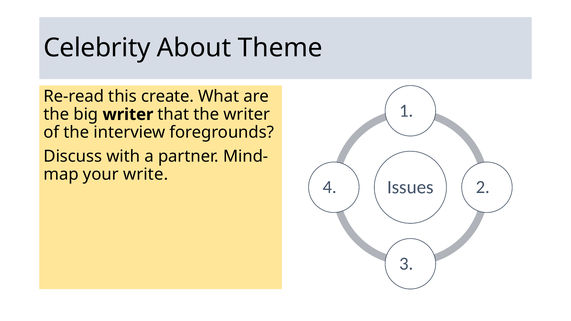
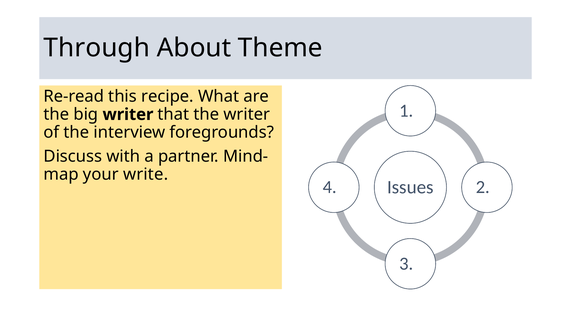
Celebrity: Celebrity -> Through (97, 48)
create: create -> recipe (167, 97)
